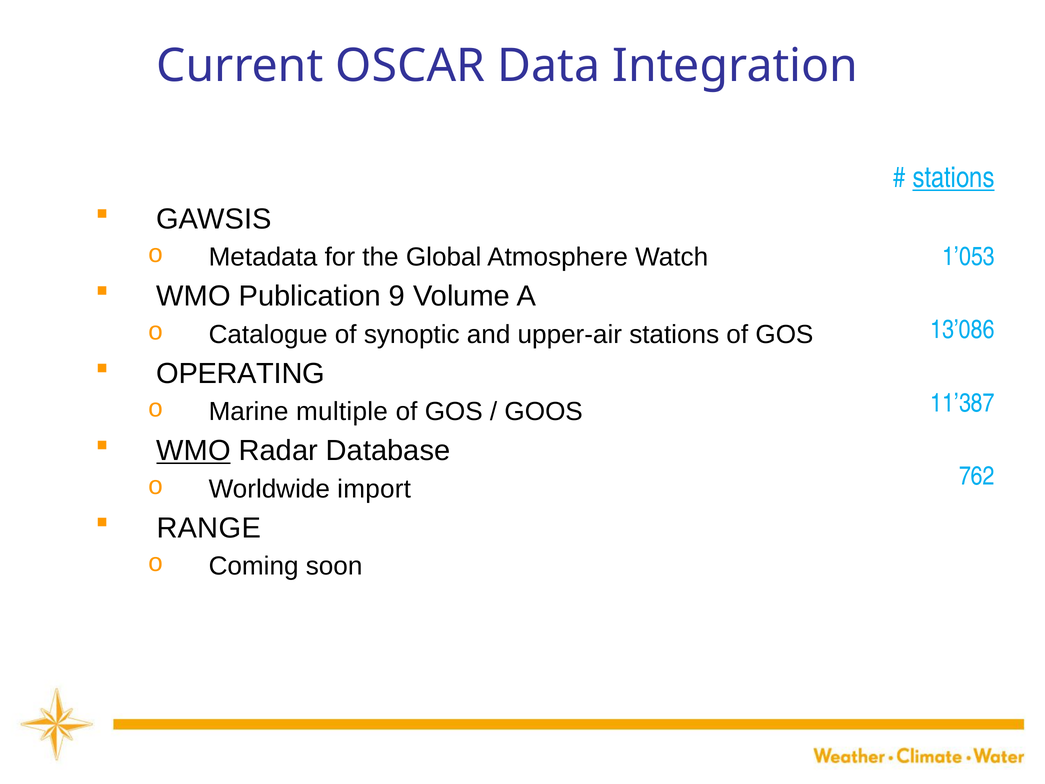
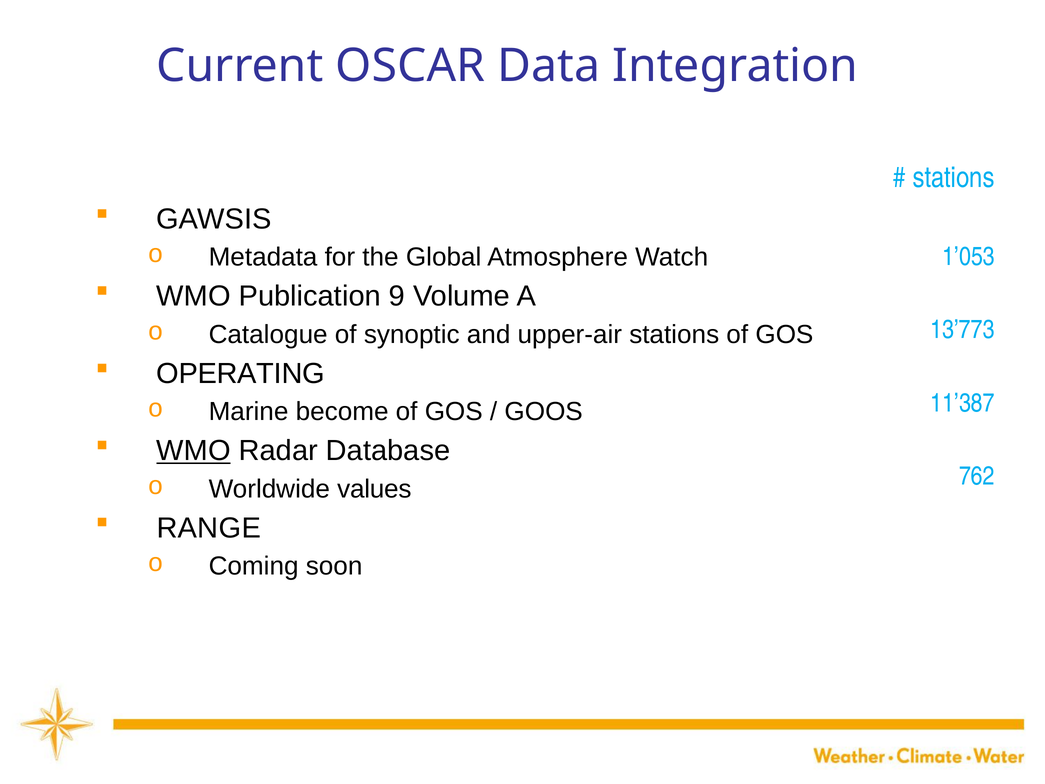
stations underline: present -> none (954, 178)
13’086: 13’086 -> 13’773 (963, 330)
multiple: multiple -> become (342, 412)
import: import -> values (374, 489)
